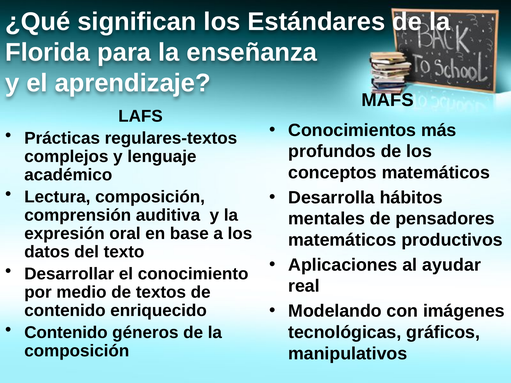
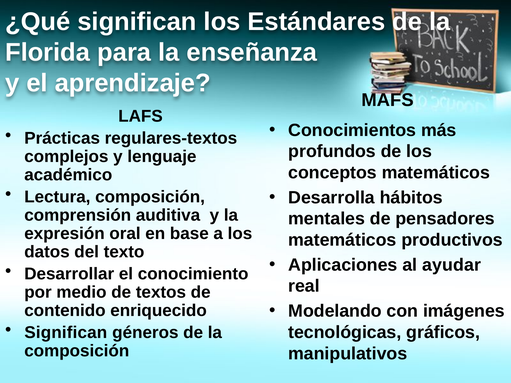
Contenido: Contenido -> Significan (66, 333)
